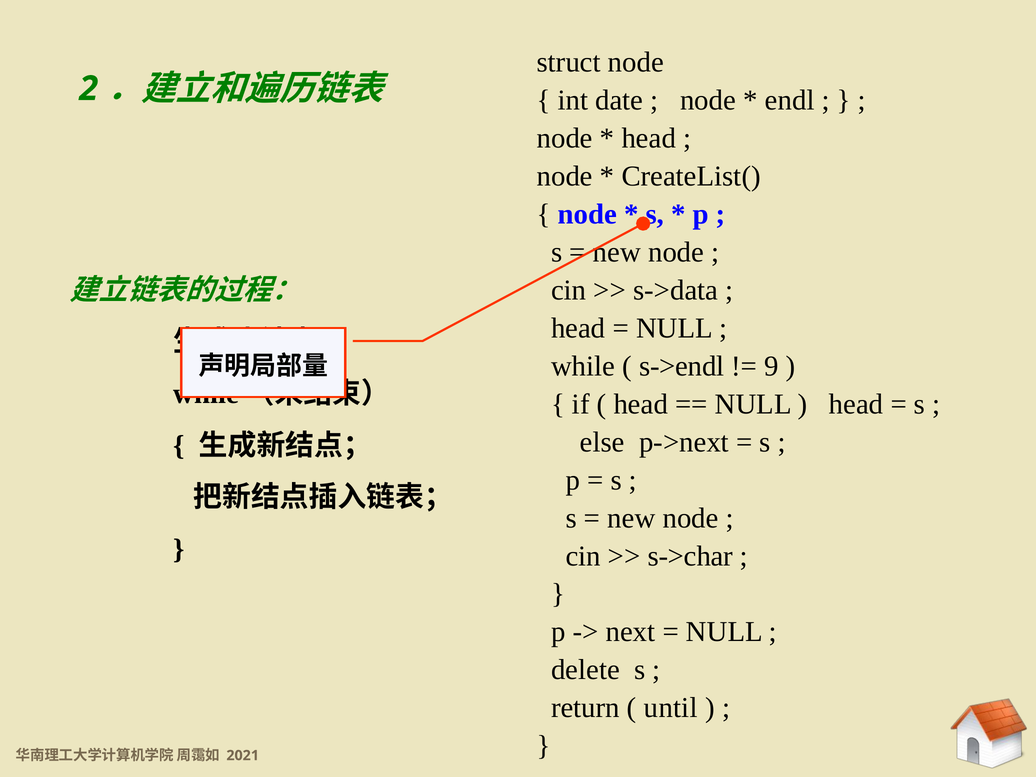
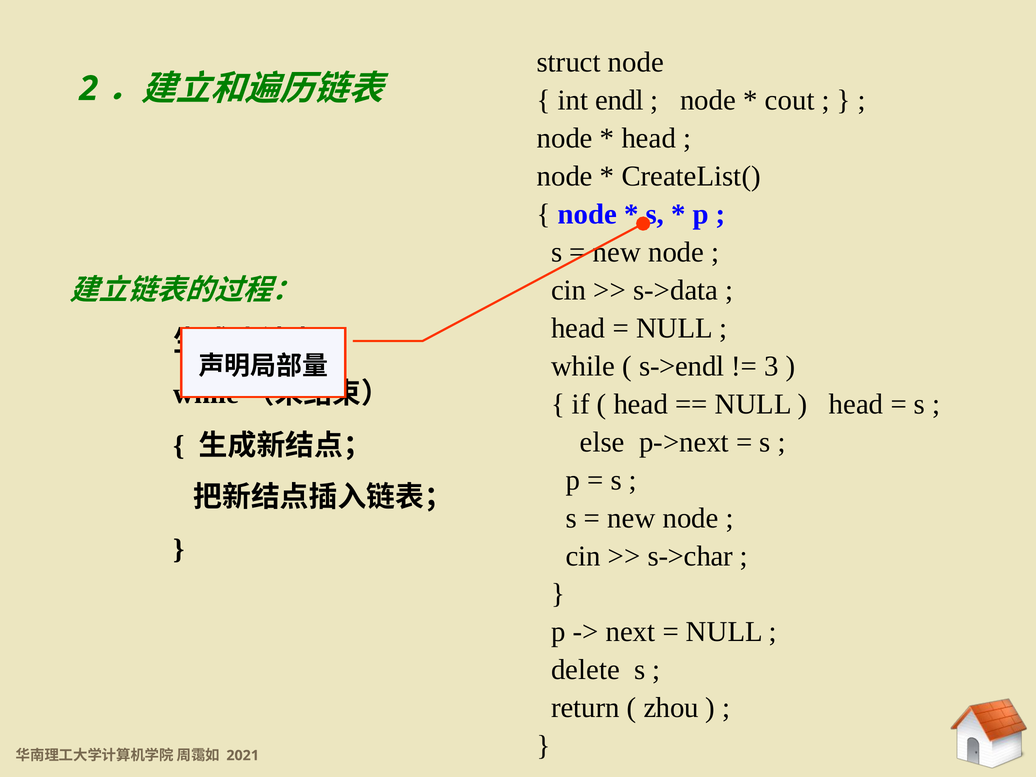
date: date -> endl (619, 100)
endl: endl -> cout (790, 100)
9: 9 -> 3 (772, 366)
until: until -> zhou (671, 708)
